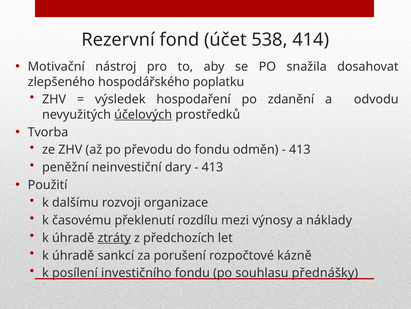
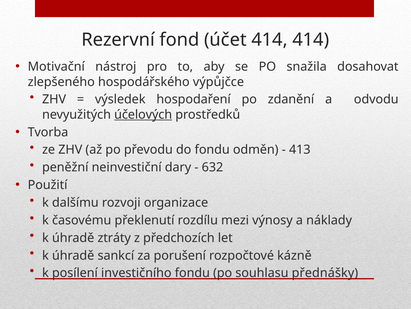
účet 538: 538 -> 414 (269, 40)
poplatku: poplatku -> výpůjčce (218, 82)
413: 413 -> 632 (212, 167)
ztráty underline: present -> none (114, 237)
